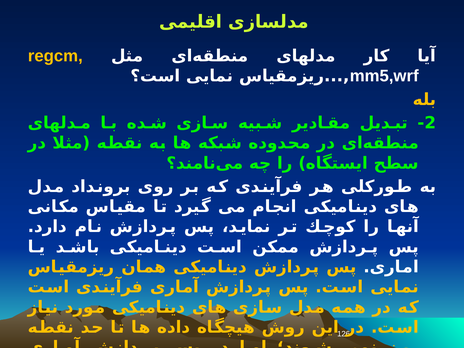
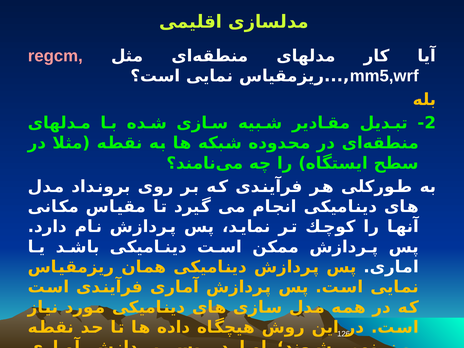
regcm colour: yellow -> pink (55, 56)
